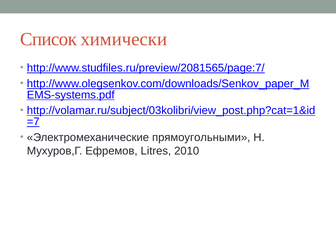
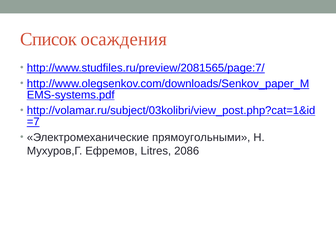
химически: химически -> осаждения (124, 39)
2010: 2010 -> 2086 (187, 151)
